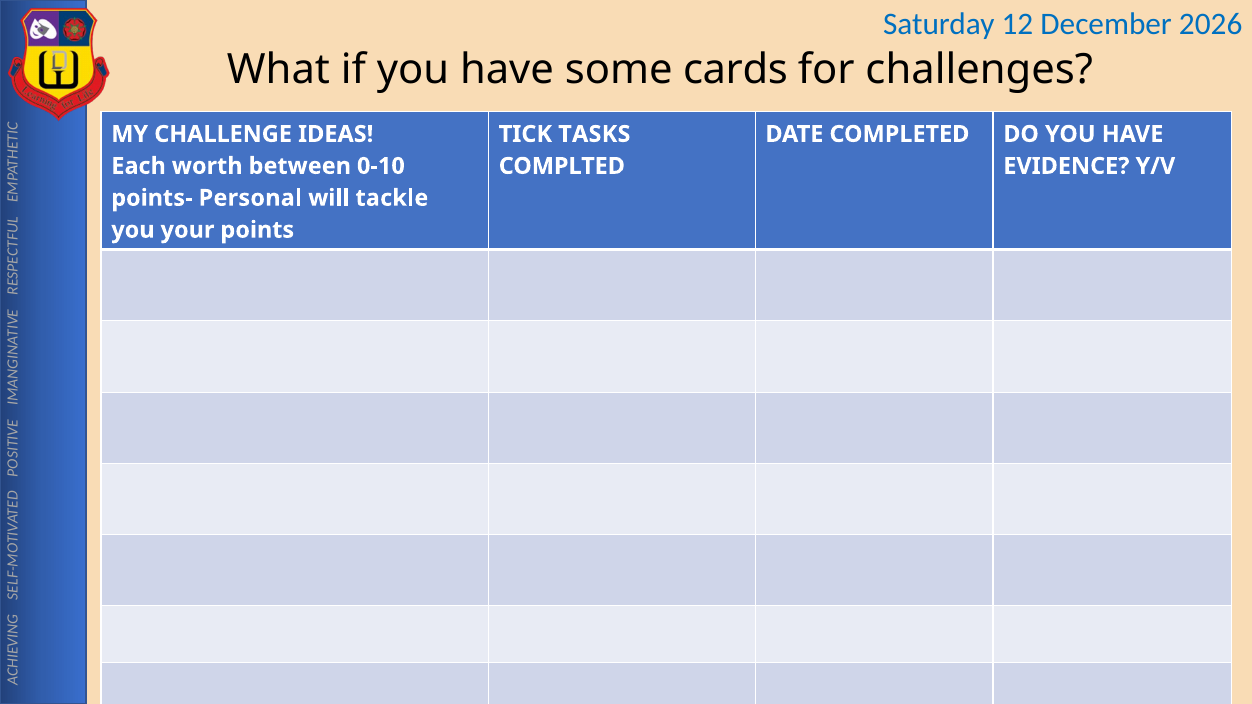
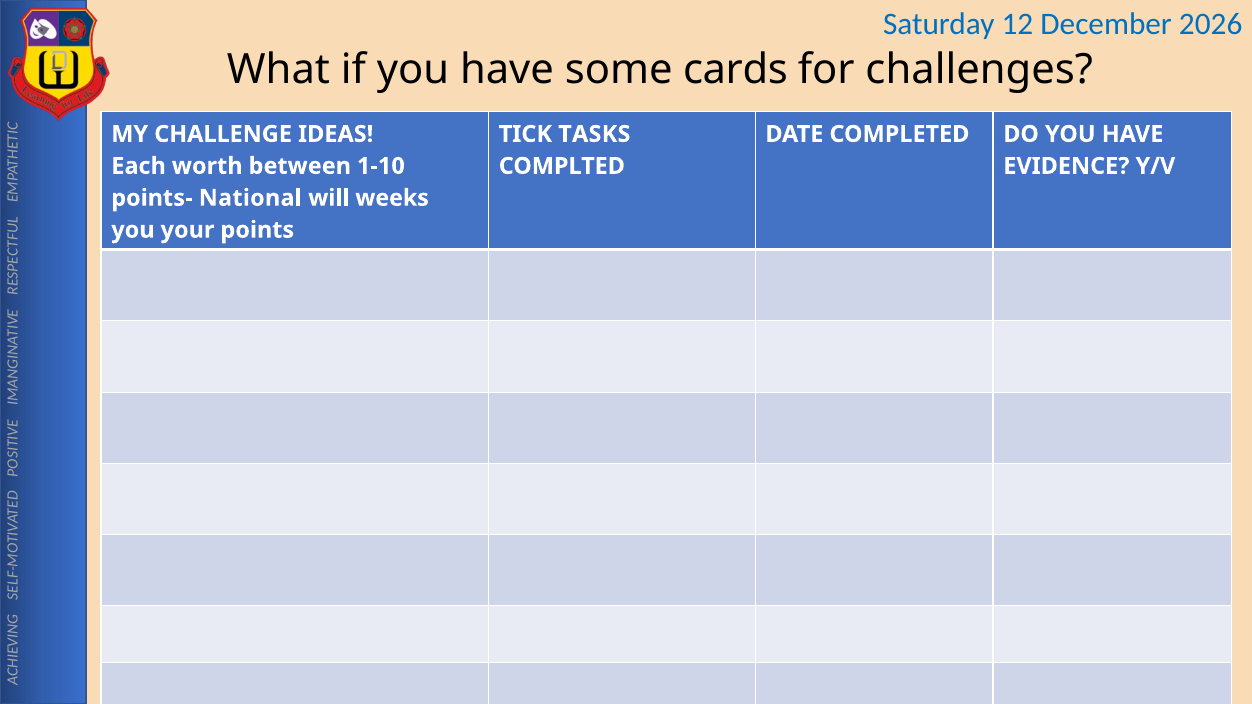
0-10: 0-10 -> 1-10 (381, 166)
Personal: Personal -> National (250, 198)
tackle: tackle -> weeks (392, 198)
